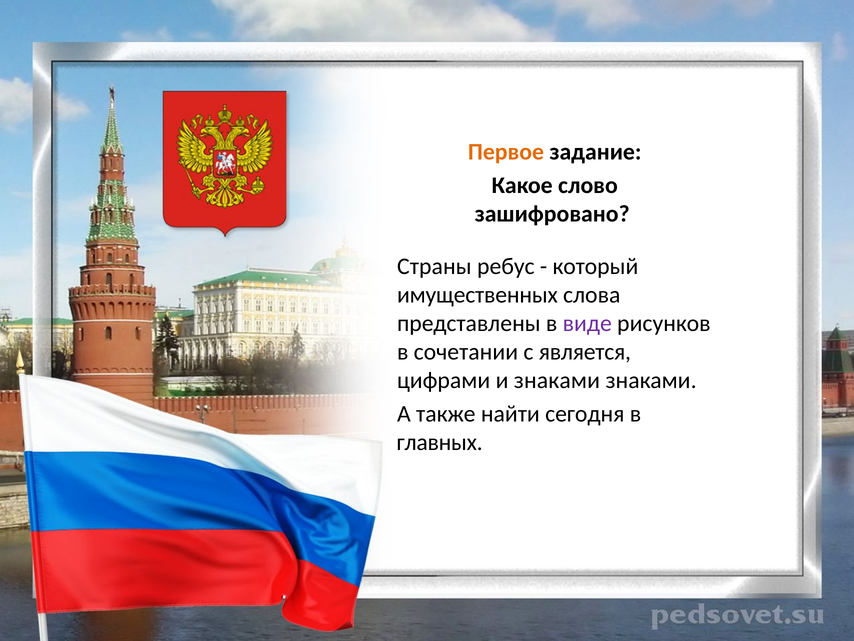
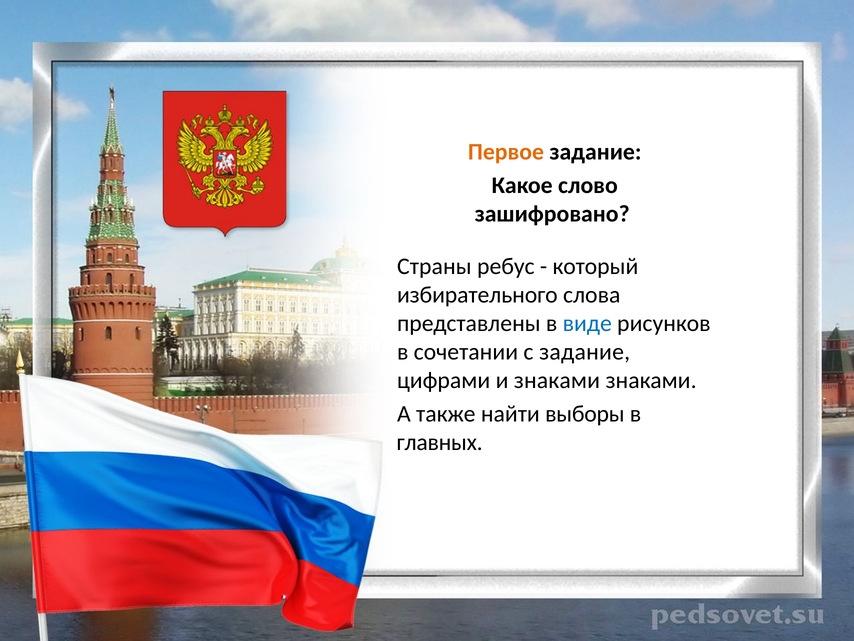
имущественных: имущественных -> избирательного (477, 295)
виде colour: purple -> blue (587, 323)
с является: является -> задание (585, 352)
сегодня: сегодня -> выборы (585, 413)
